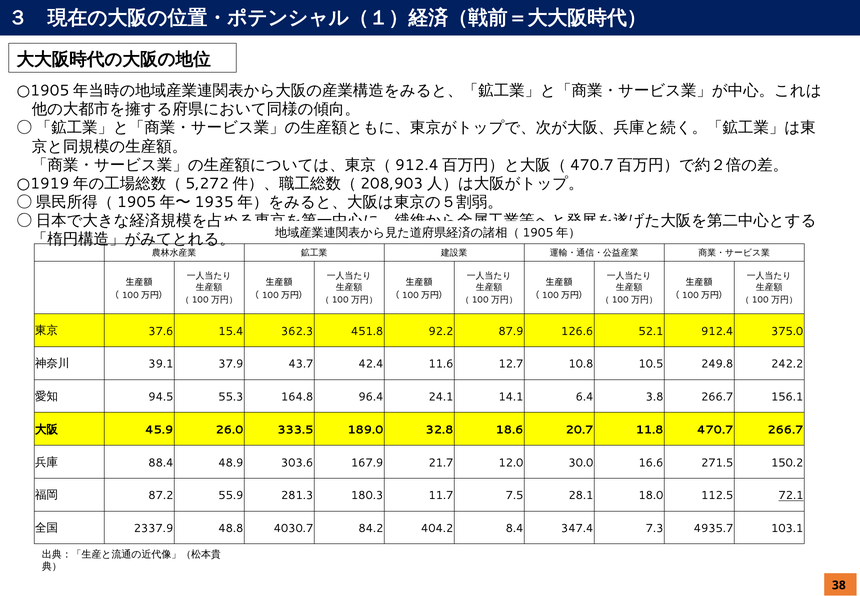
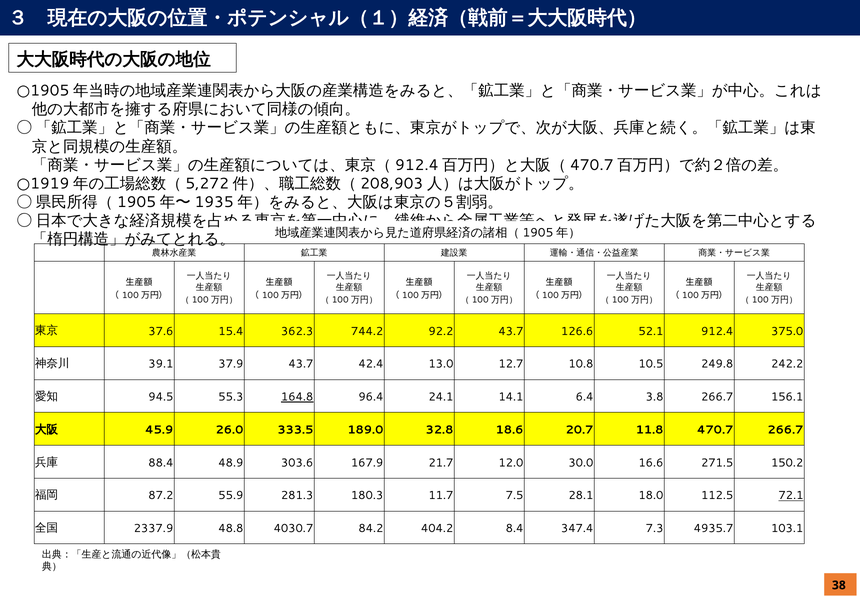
451.8: 451.8 -> 744.2 (367, 331)
92.2 87.9: 87.9 -> 43.7 (511, 331)
11.6: 11.6 -> 13.0 (441, 364)
164.8 underline: none -> present (297, 397)
